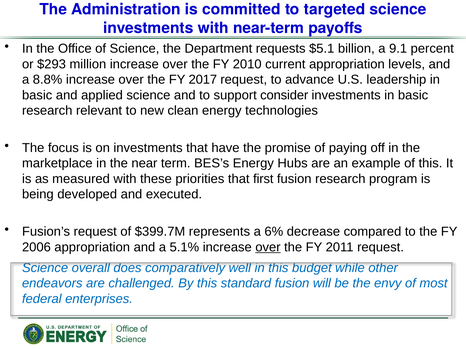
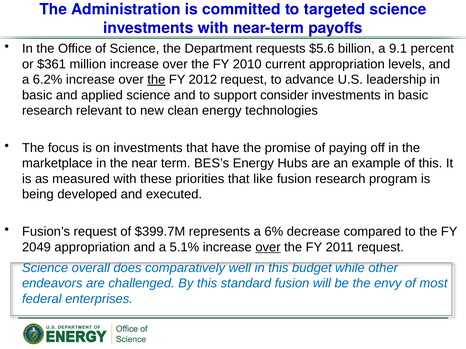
$5.1: $5.1 -> $5.6 (322, 49)
$293: $293 -> $361 (52, 64)
8.8%: 8.8% -> 6.2% (48, 80)
the underline: none -> present (156, 80)
2017: 2017 -> 2012 (203, 80)
first: first -> like (263, 179)
2006: 2006 -> 2049 (36, 247)
